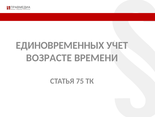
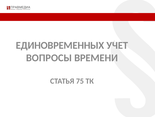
ВОЗРАСТЕ: ВОЗРАСТЕ -> ВОПРОСЫ (49, 57)
